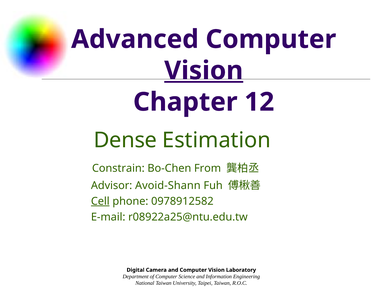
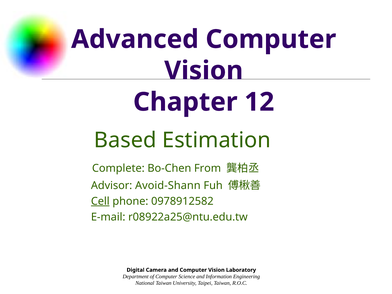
Vision underline: present -> none (204, 71)
Dense: Dense -> Based (125, 140)
Constrain: Constrain -> Complete (118, 168)
